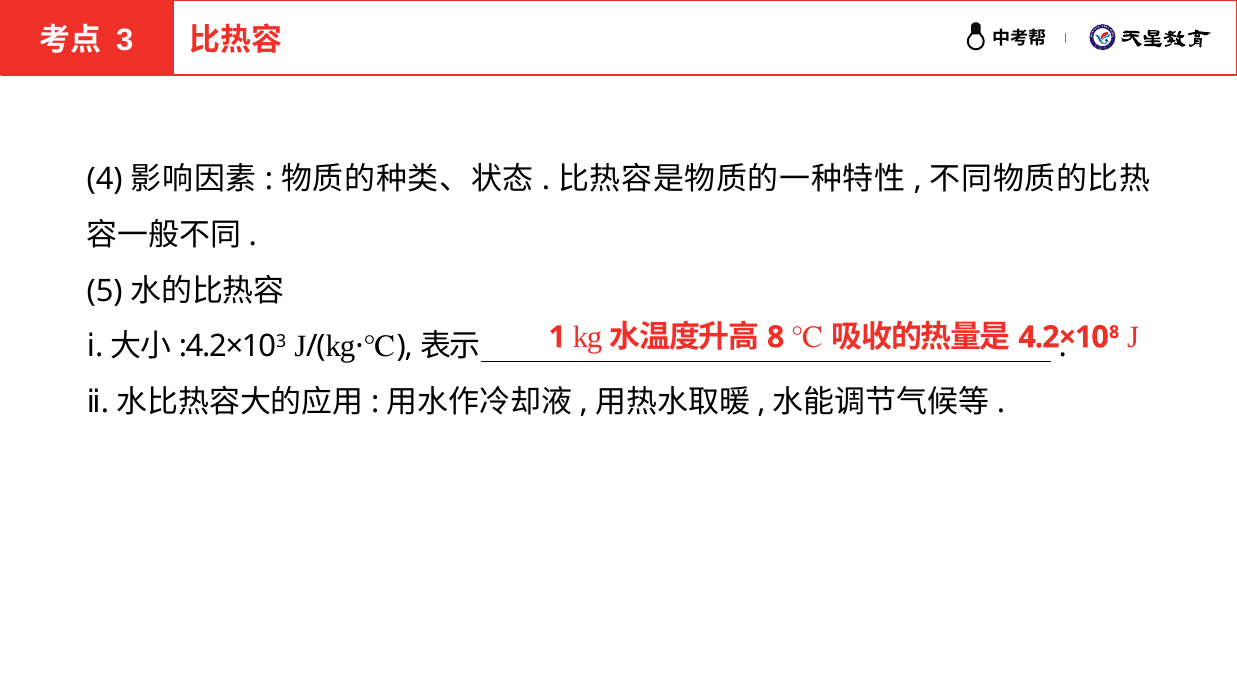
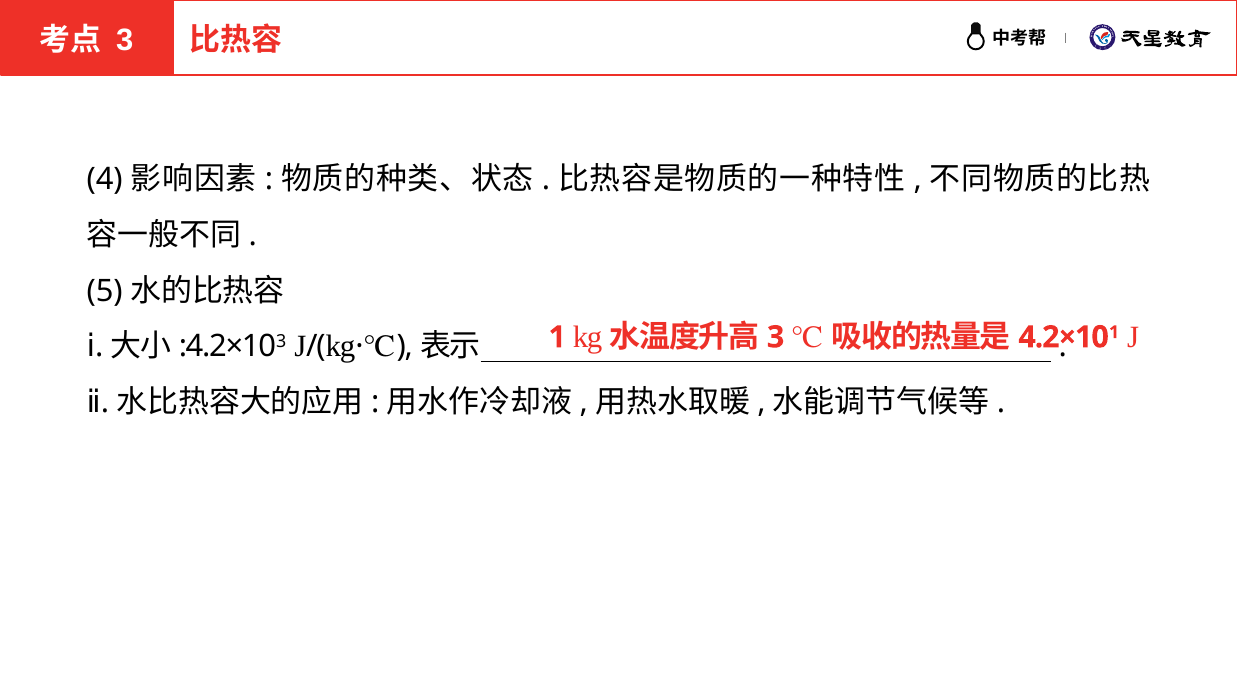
8: 8 -> 3 (776, 337)
8: 8 -> 1 (1114, 332)
